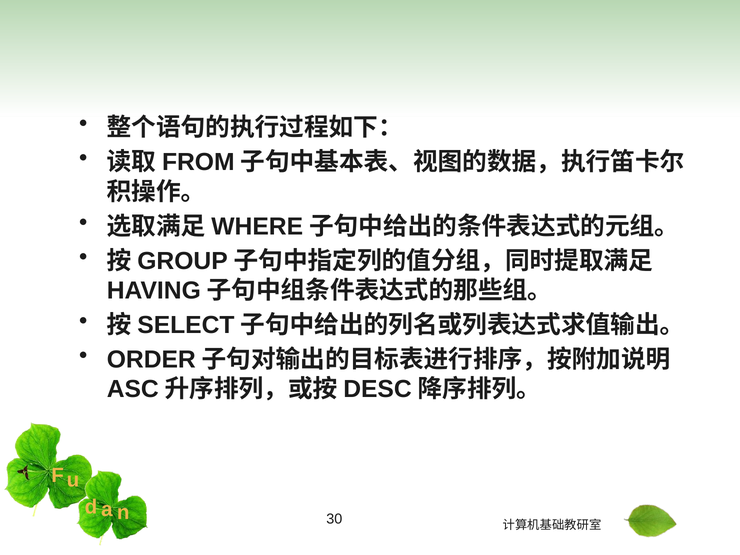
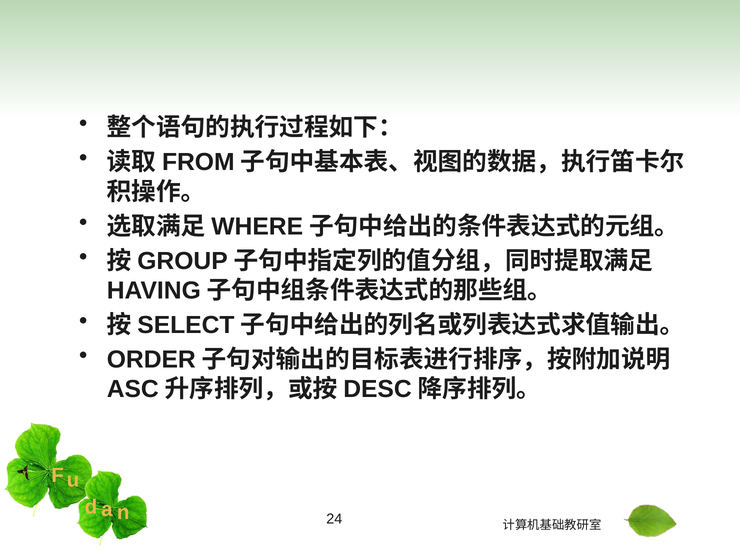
30: 30 -> 24 (334, 519)
